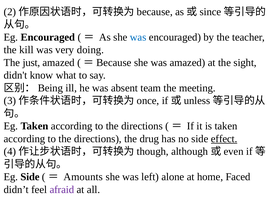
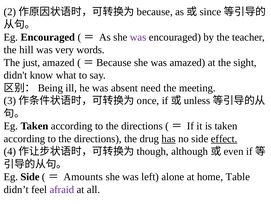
was colour: blue -> purple (138, 37)
kill: kill -> hill (26, 50)
doing: doing -> words (91, 50)
team: team -> need (151, 88)
has underline: none -> present (169, 138)
Faced: Faced -> Table (238, 176)
